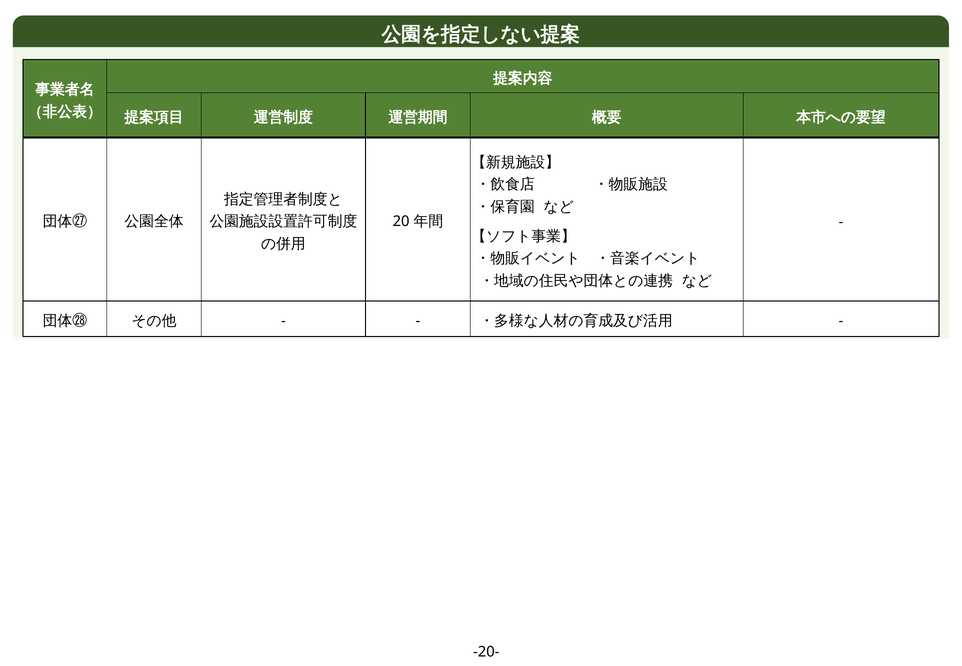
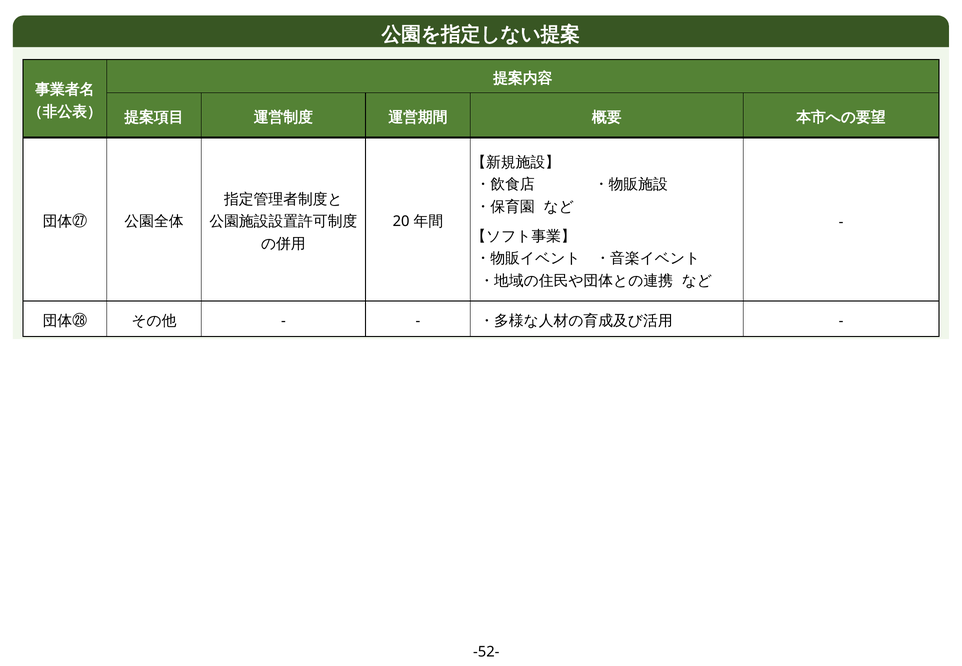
-20-: -20- -> -52- (486, 652)
